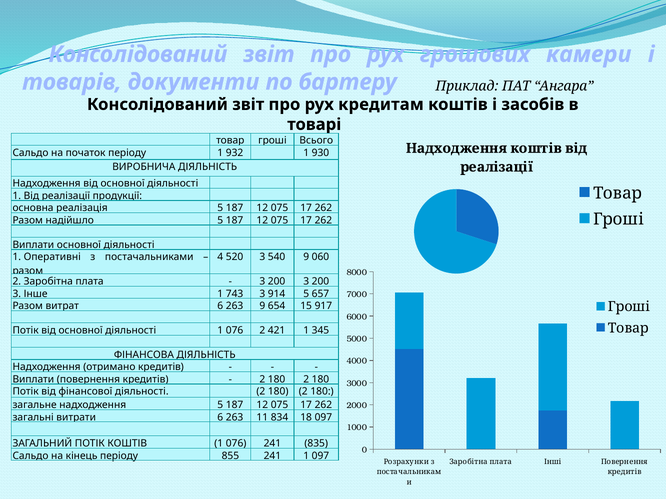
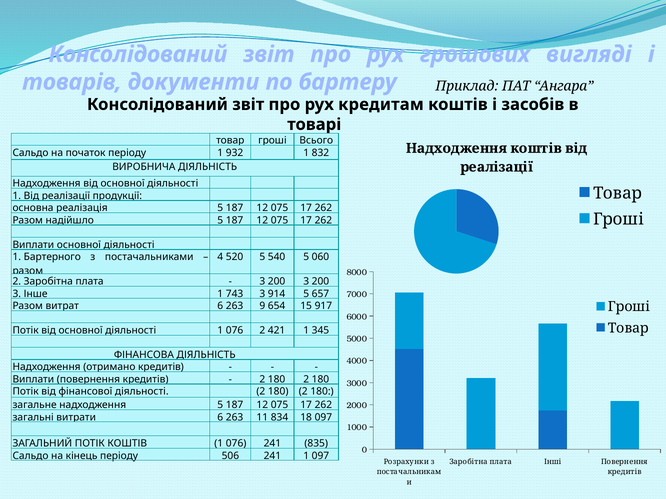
камери: камери -> вигляді (589, 54)
930: 930 -> 832 (320, 153)
Оперативні: Оперативні -> Бартерного (52, 257)
520 3: 3 -> 5 (262, 257)
540 9: 9 -> 5 (306, 257)
855: 855 -> 506 (230, 456)
